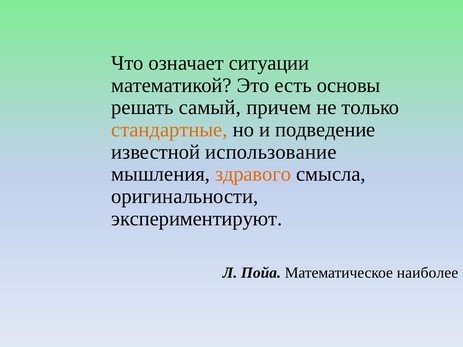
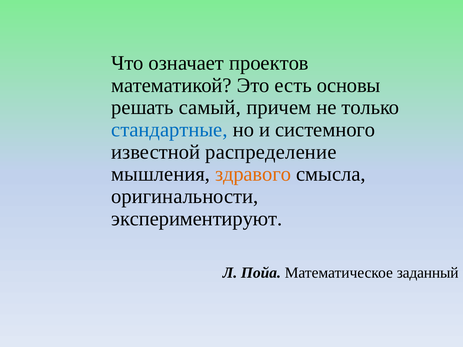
ситуации: ситуации -> проектов (269, 63)
стандартные colour: orange -> blue (169, 130)
подведение: подведение -> системного (325, 130)
использование: использование -> распределение (271, 152)
наиболее: наиболее -> заданный (428, 273)
